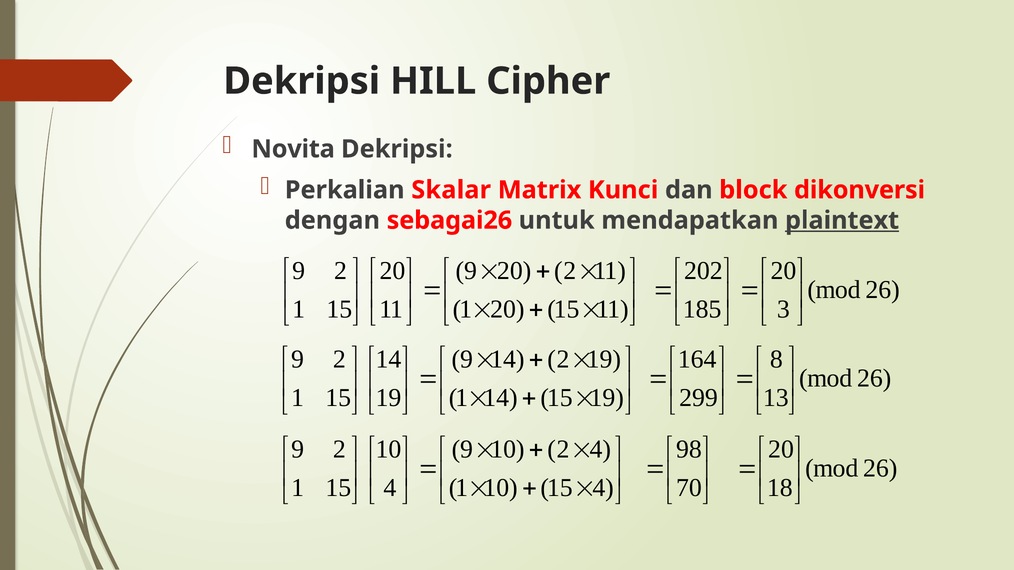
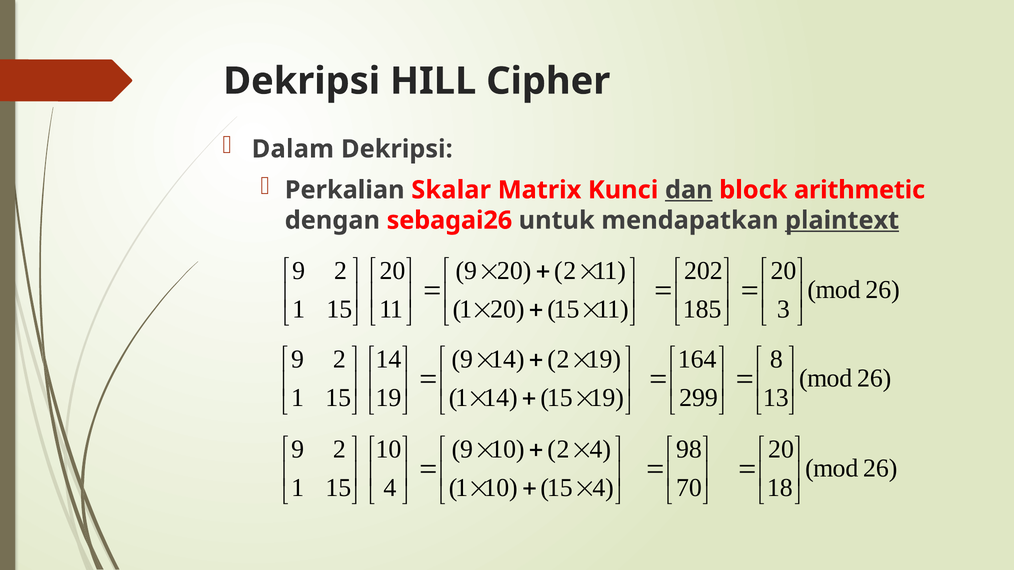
Novita: Novita -> Dalam (293, 149)
dan underline: none -> present (689, 190)
dikonversi: dikonversi -> arithmetic (860, 190)
